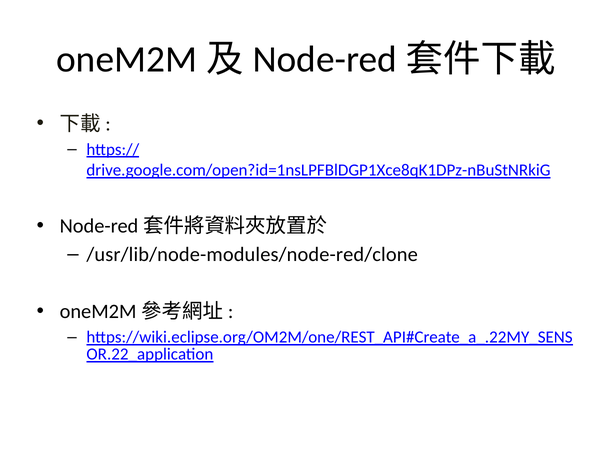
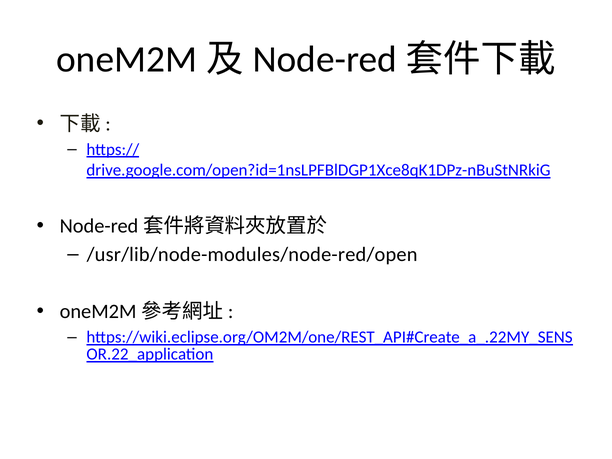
/usr/lib/node-modules/node-red/clone: /usr/lib/node-modules/node-red/clone -> /usr/lib/node-modules/node-red/open (252, 255)
